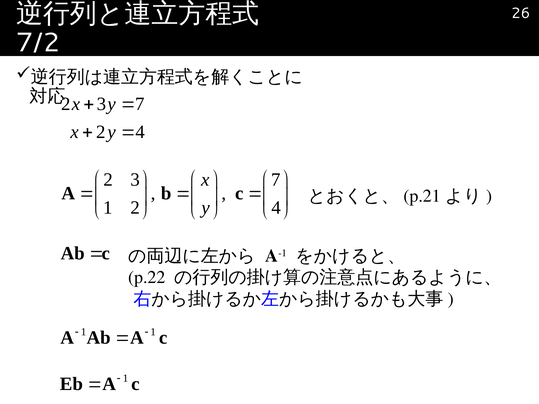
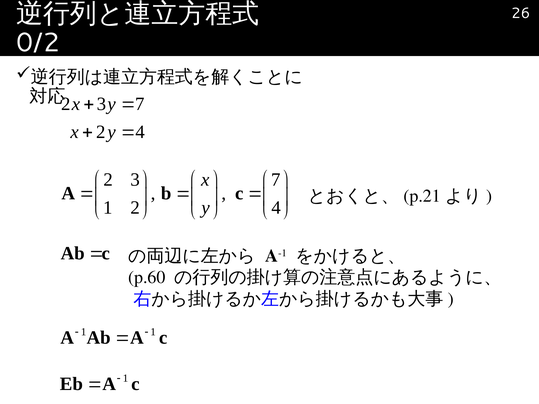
7/2: 7/2 -> 0/2 (38, 43)
p.22: p.22 -> p.60 (147, 278)
